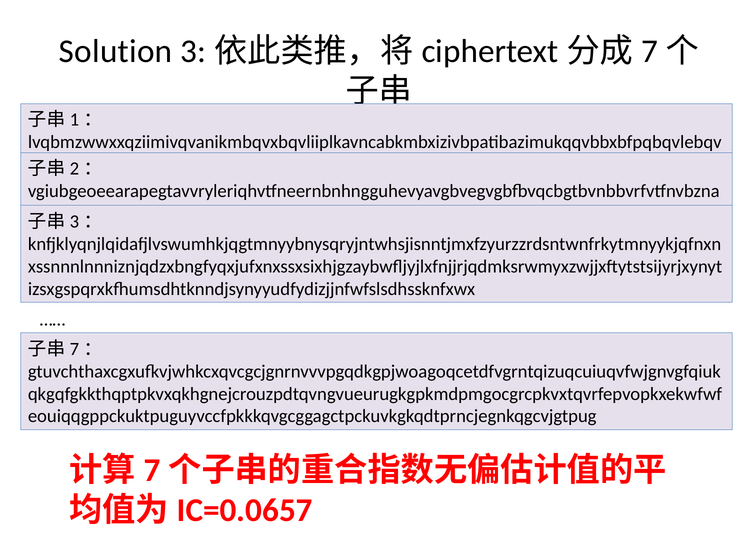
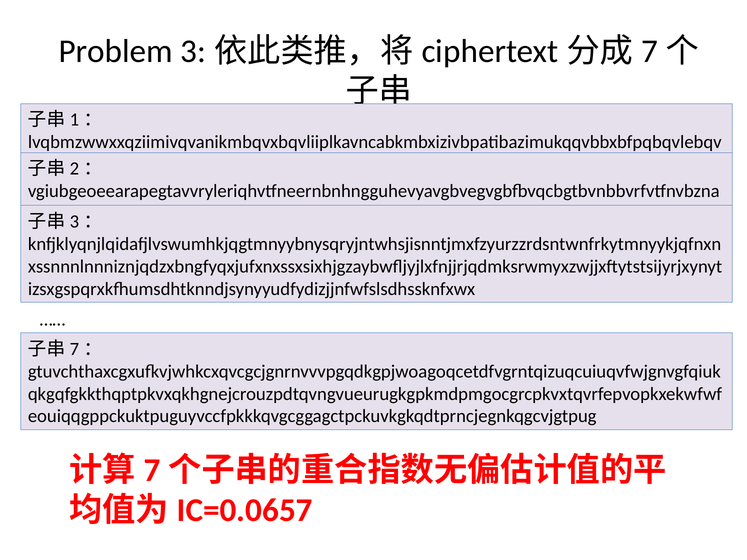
Solution: Solution -> Problem (116, 52)
